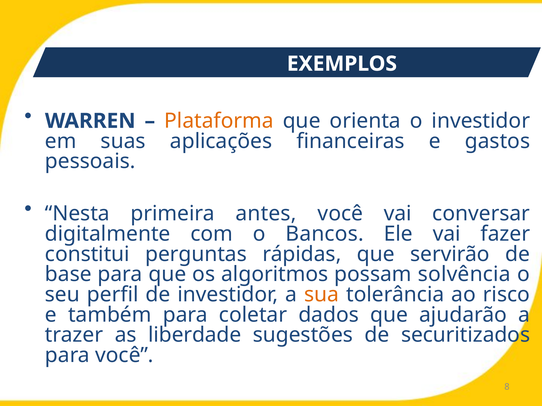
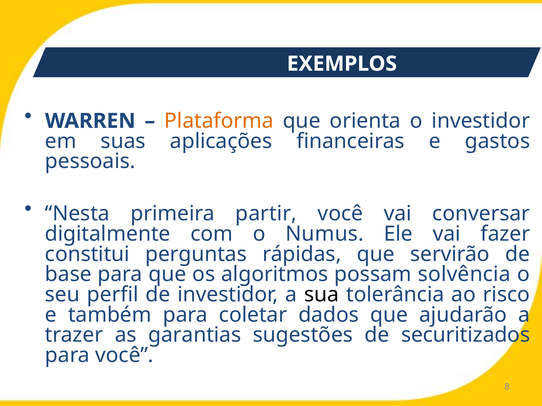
antes: antes -> partir (266, 214)
Bancos: Bancos -> Numus (325, 234)
sua colour: orange -> black (322, 295)
liberdade: liberdade -> garantias (195, 335)
